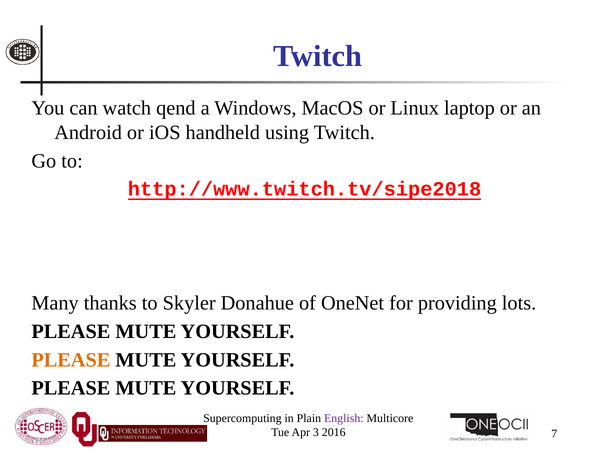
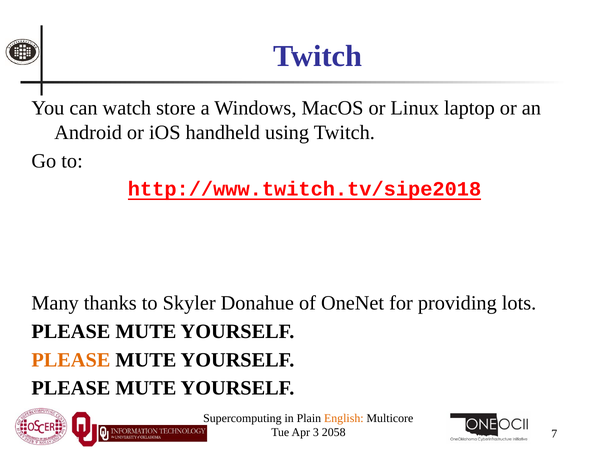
qend: qend -> store (176, 108)
English colour: purple -> orange (344, 418)
2016: 2016 -> 2058 (334, 432)
